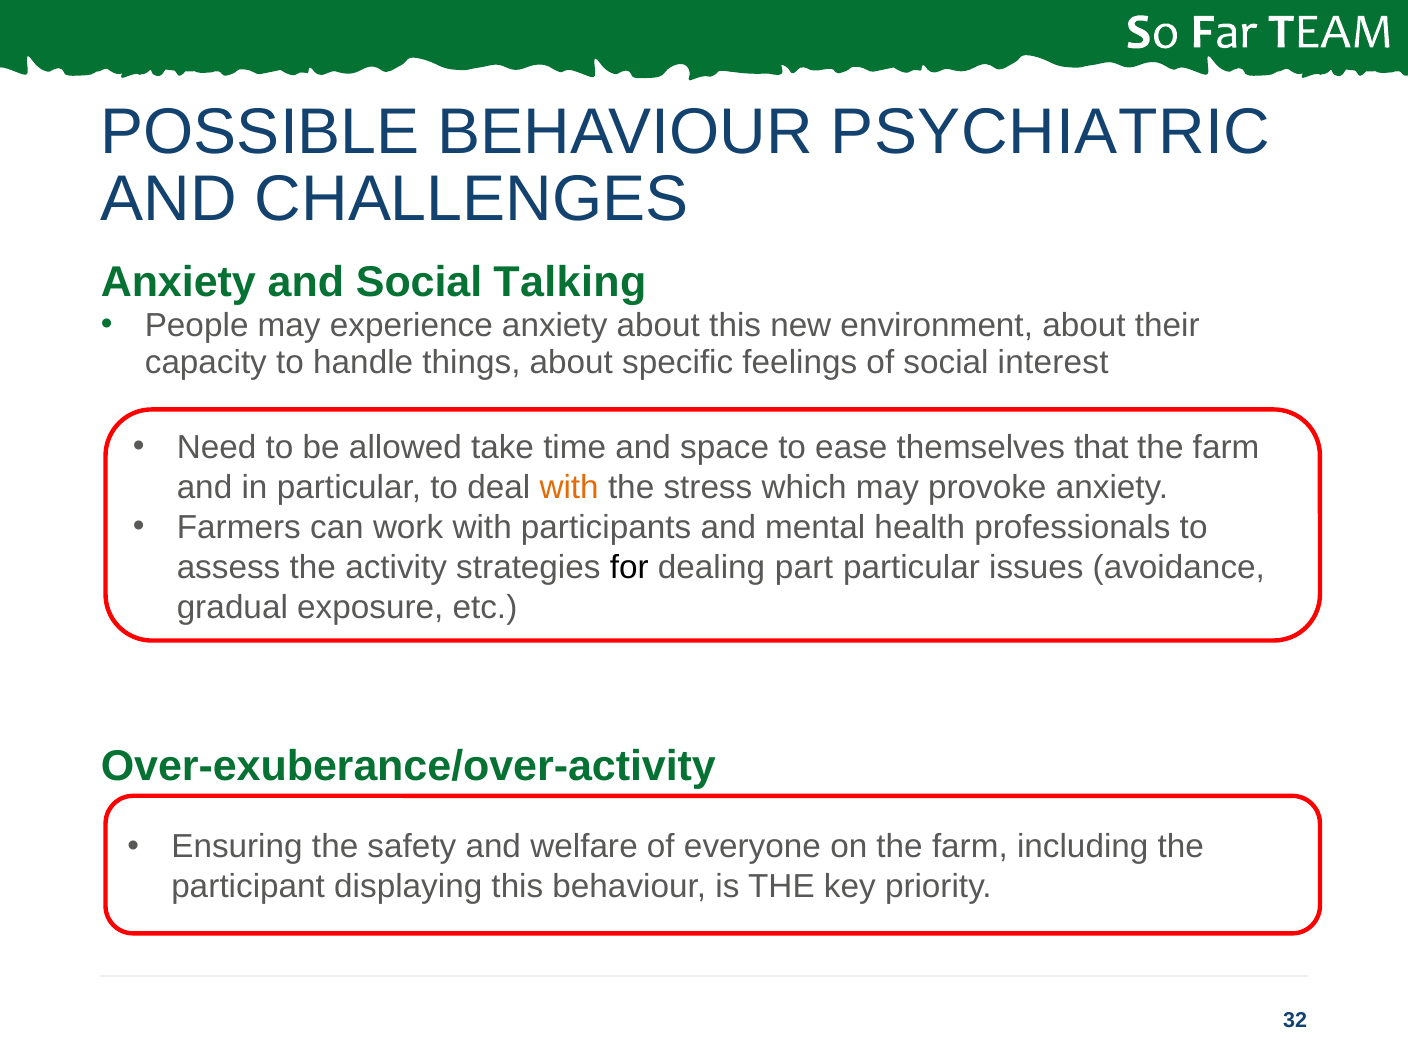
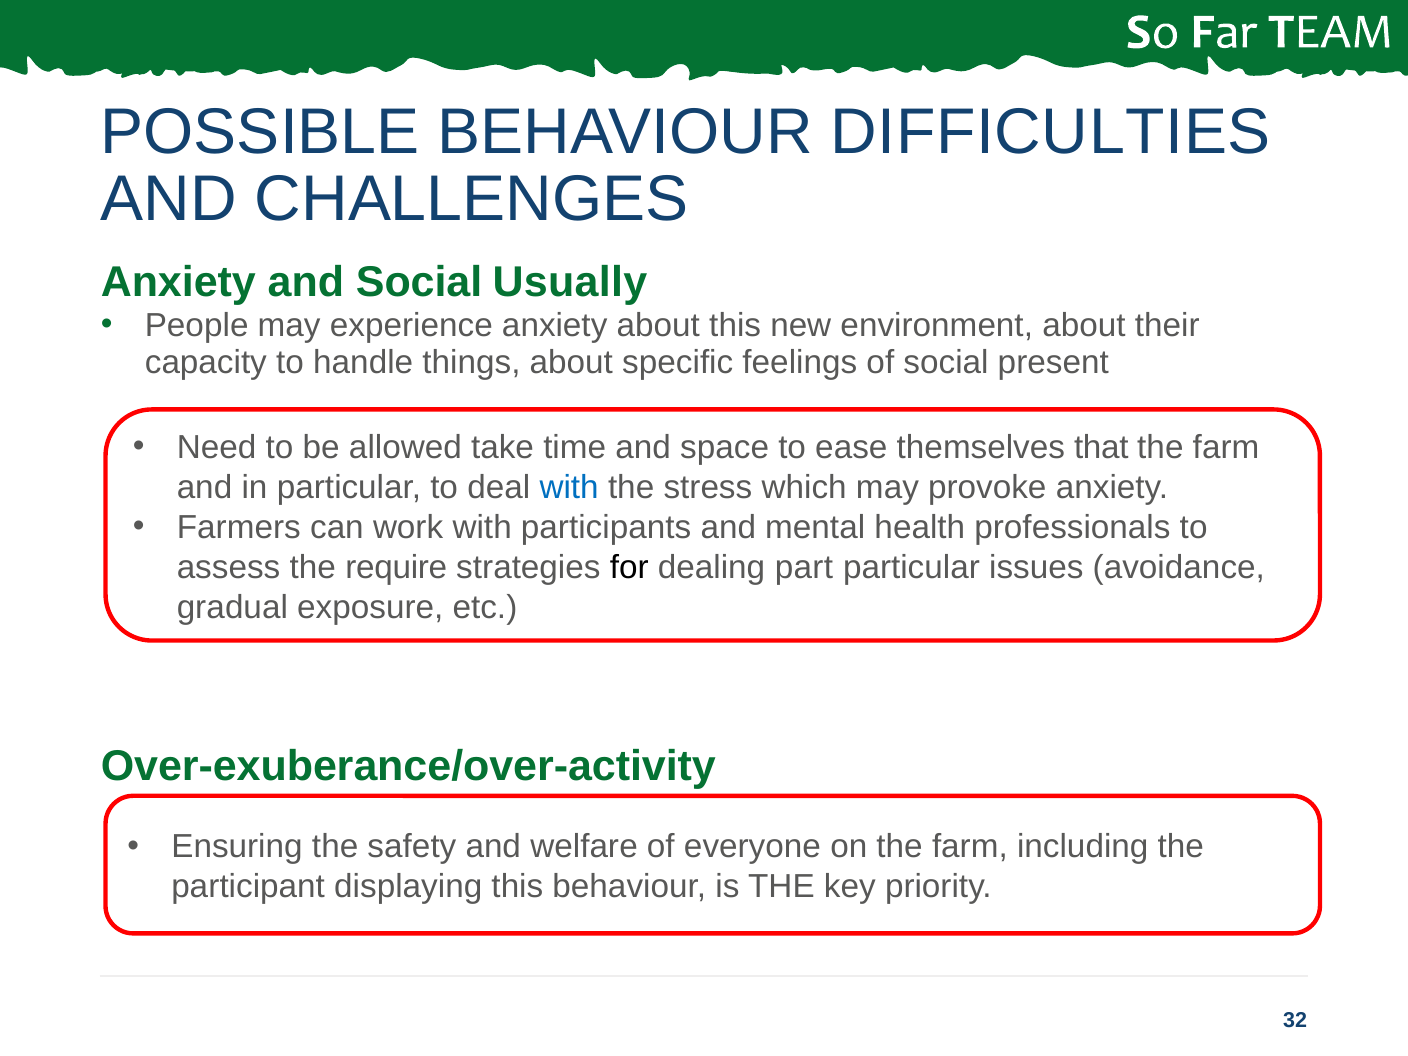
PSYCHIATRIC: PSYCHIATRIC -> DIFFICULTIES (1051, 133)
Talking: Talking -> Usually (570, 283)
interest: interest -> present (1053, 363)
with colour: orange -> blue (569, 487)
activity: activity -> require (396, 567)
